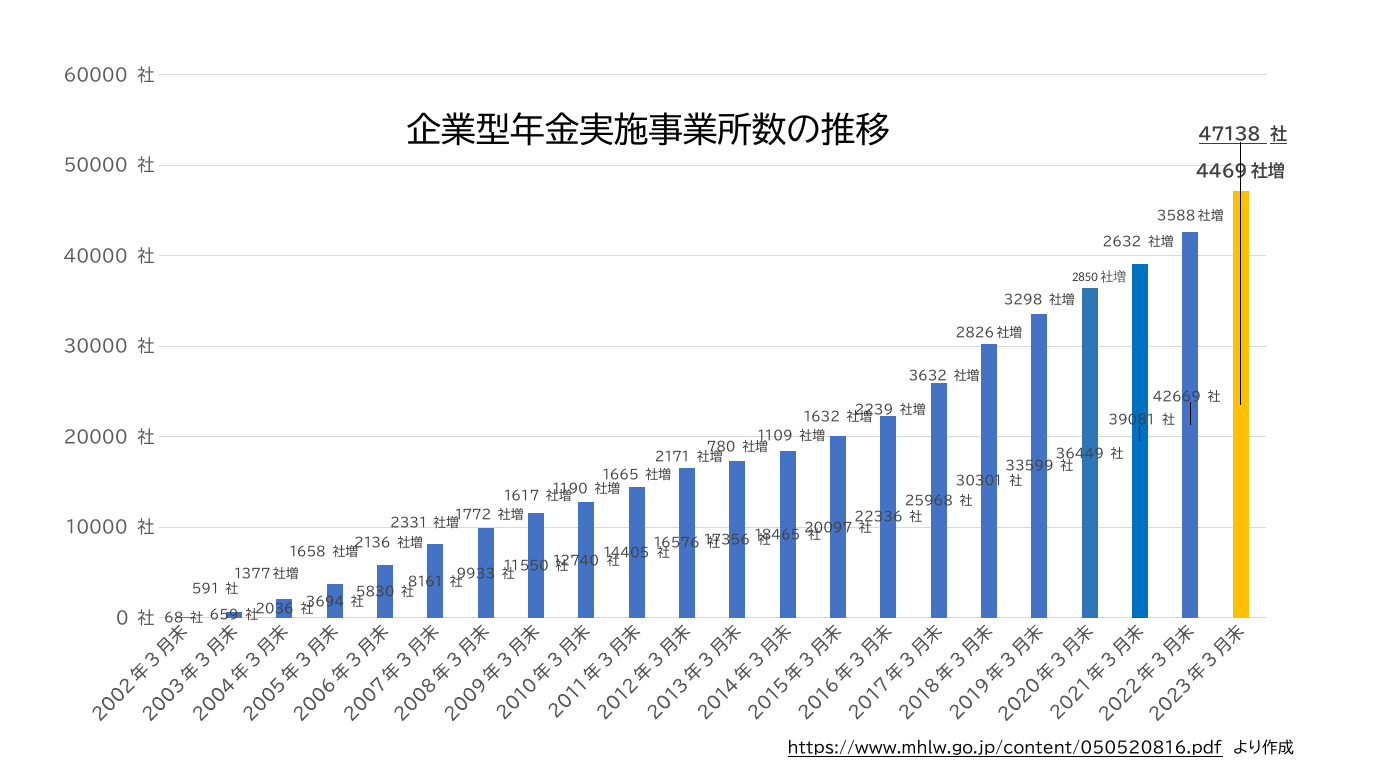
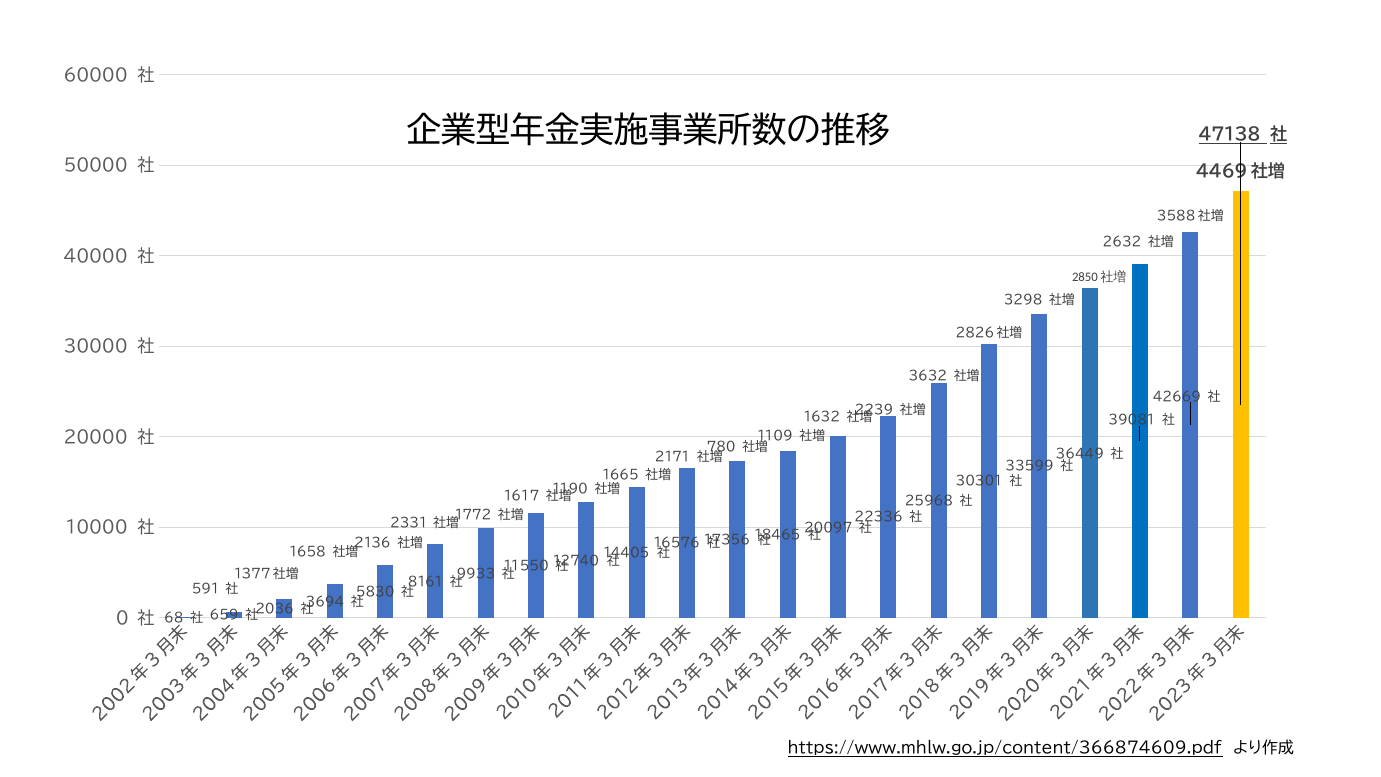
https://www.mhlw.go.jp/content/050520816.pdf: https://www.mhlw.go.jp/content/050520816.pdf -> https://www.mhlw.go.jp/content/366874609.pdf (1005, 748)
